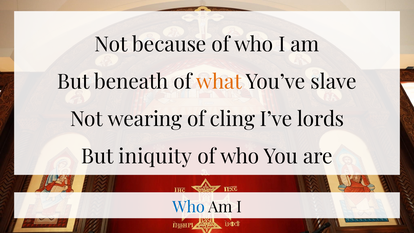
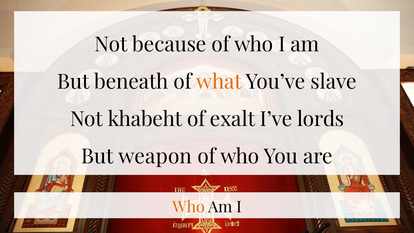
wearing: wearing -> khabeht (145, 119)
cling: cling -> exalt (232, 119)
iniquity: iniquity -> weapon (155, 156)
Who colour: blue -> orange (189, 207)
